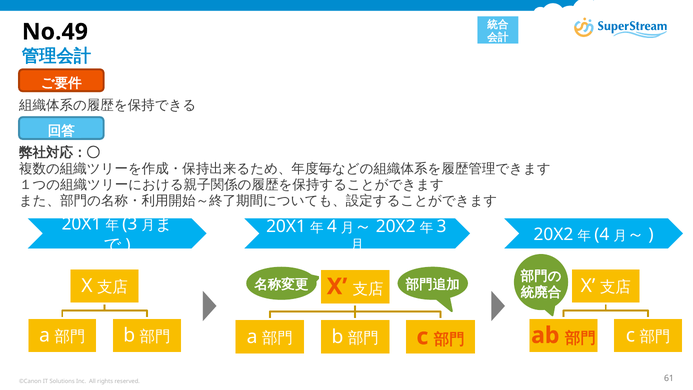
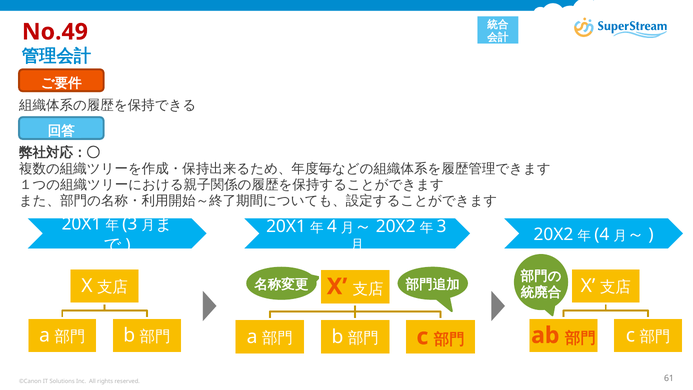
No.49 colour: black -> red (55, 32)
